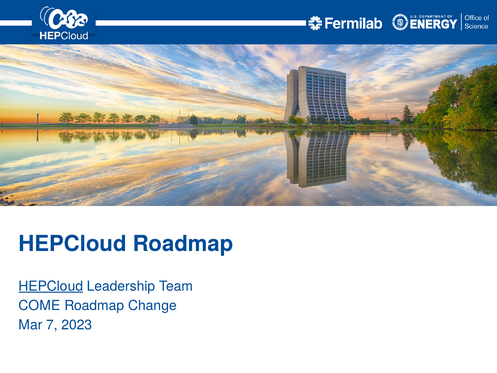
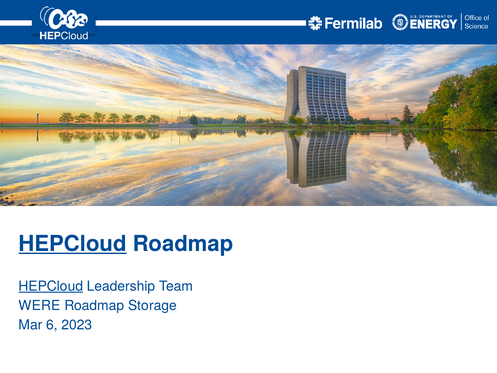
HEPCloud underline: none -> present (73, 244)
COME: COME -> WERE (39, 305)
Change: Change -> Storage (152, 305)
7: 7 -> 6 (52, 325)
